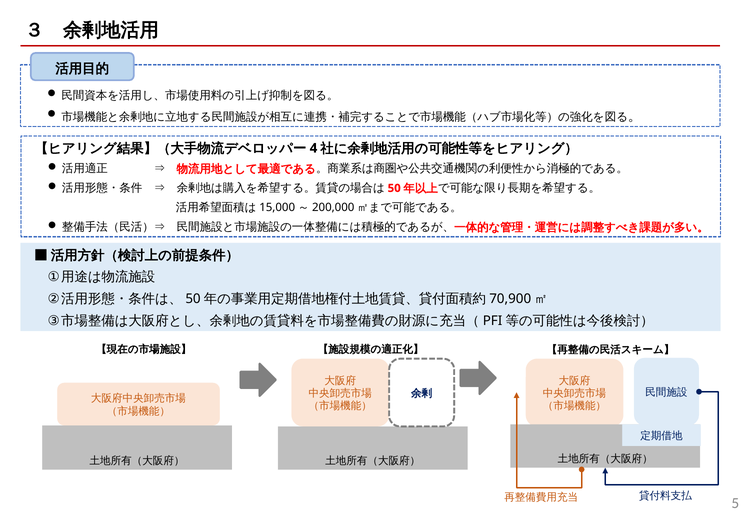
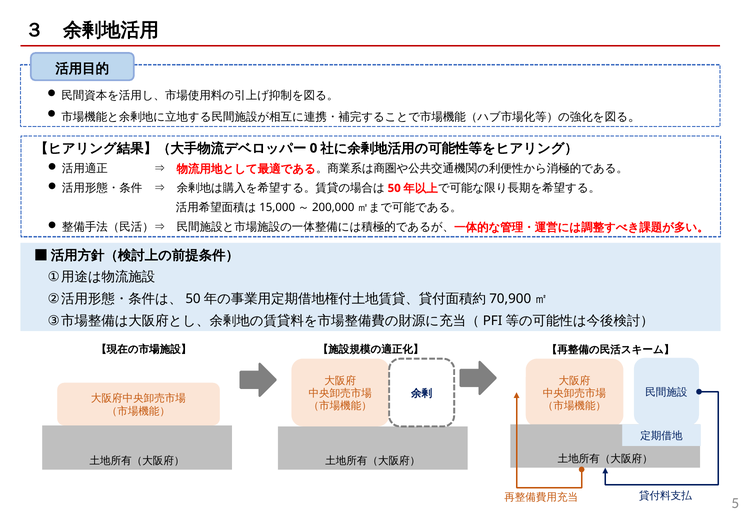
4: 4 -> 0 (313, 148)
